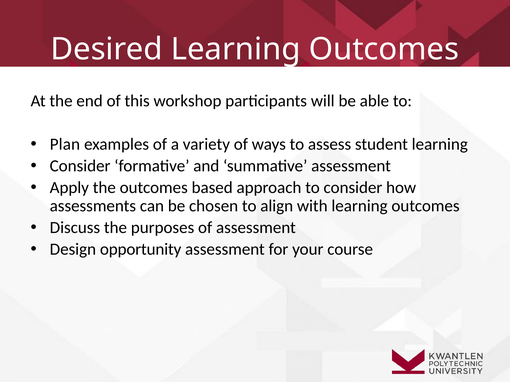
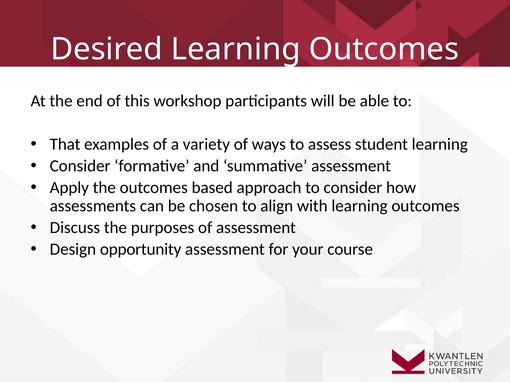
Plan: Plan -> That (65, 144)
